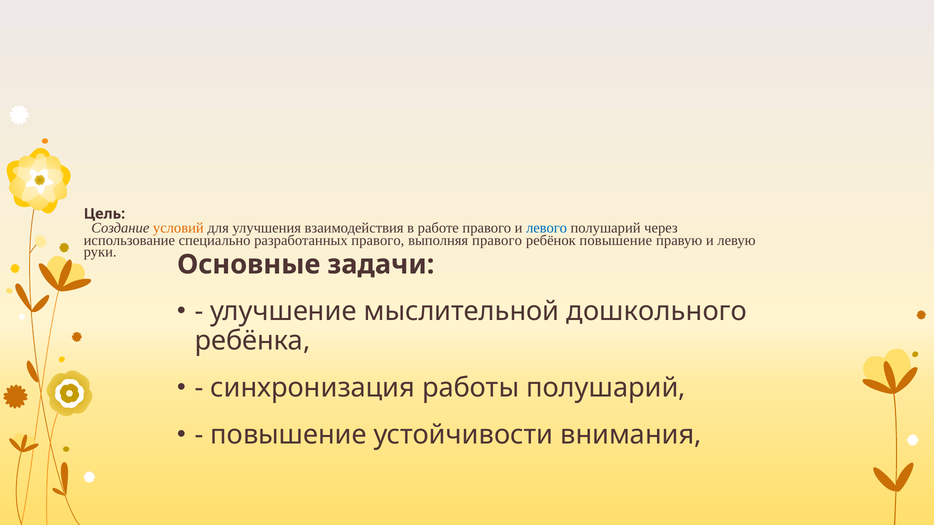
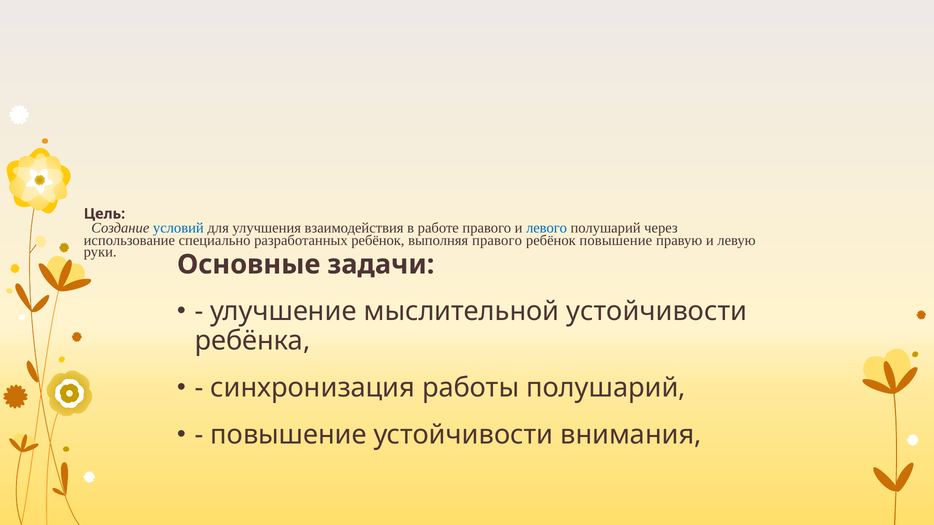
условий colour: orange -> blue (178, 228)
разработанных правого: правого -> ребёнок (378, 240)
мыслительной дошкольного: дошкольного -> устойчивости (657, 312)
